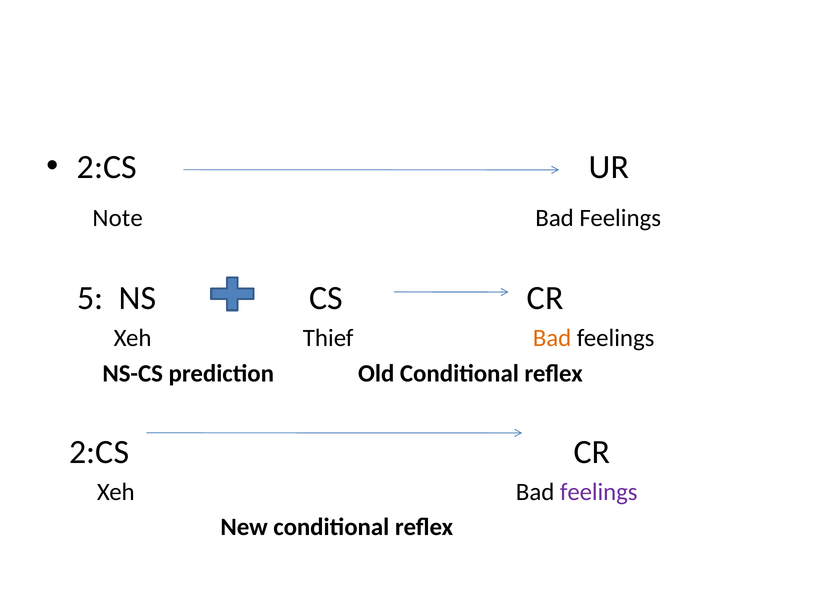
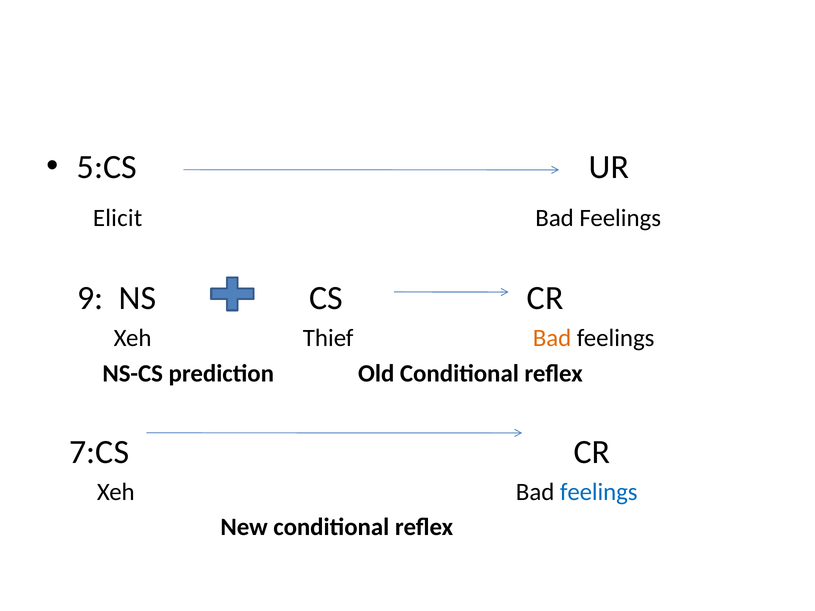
2:CS: 2:CS -> 5:CS (107, 167)
Note: Note -> Elicit (118, 218)
5: 5 -> 9 (90, 298)
2:CS: 2:CS -> 7:CS (99, 452)
feelings colour: purple -> blue (599, 492)
